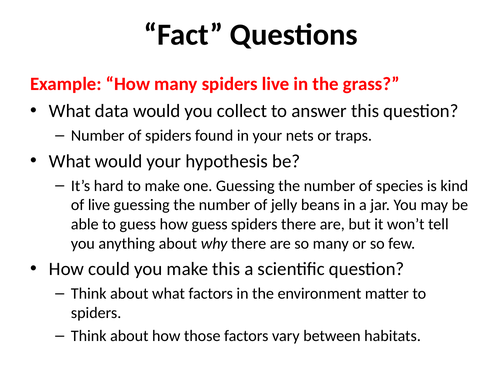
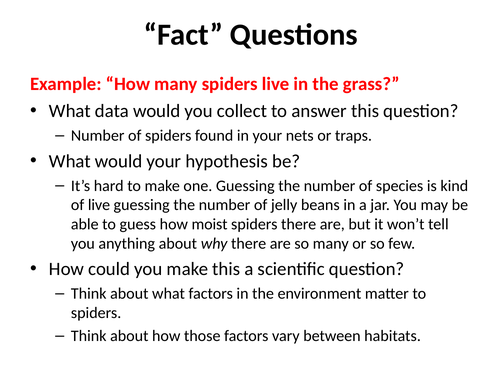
how guess: guess -> moist (210, 225)
